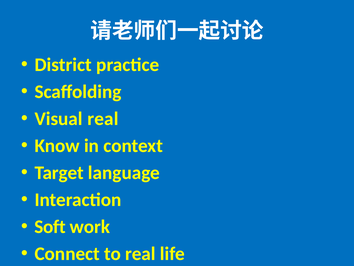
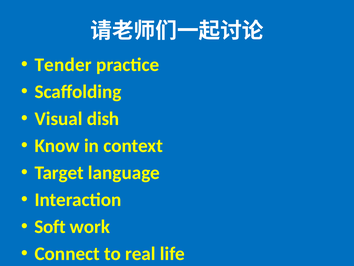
District: District -> Tender (63, 65)
Visual real: real -> dish (103, 119)
